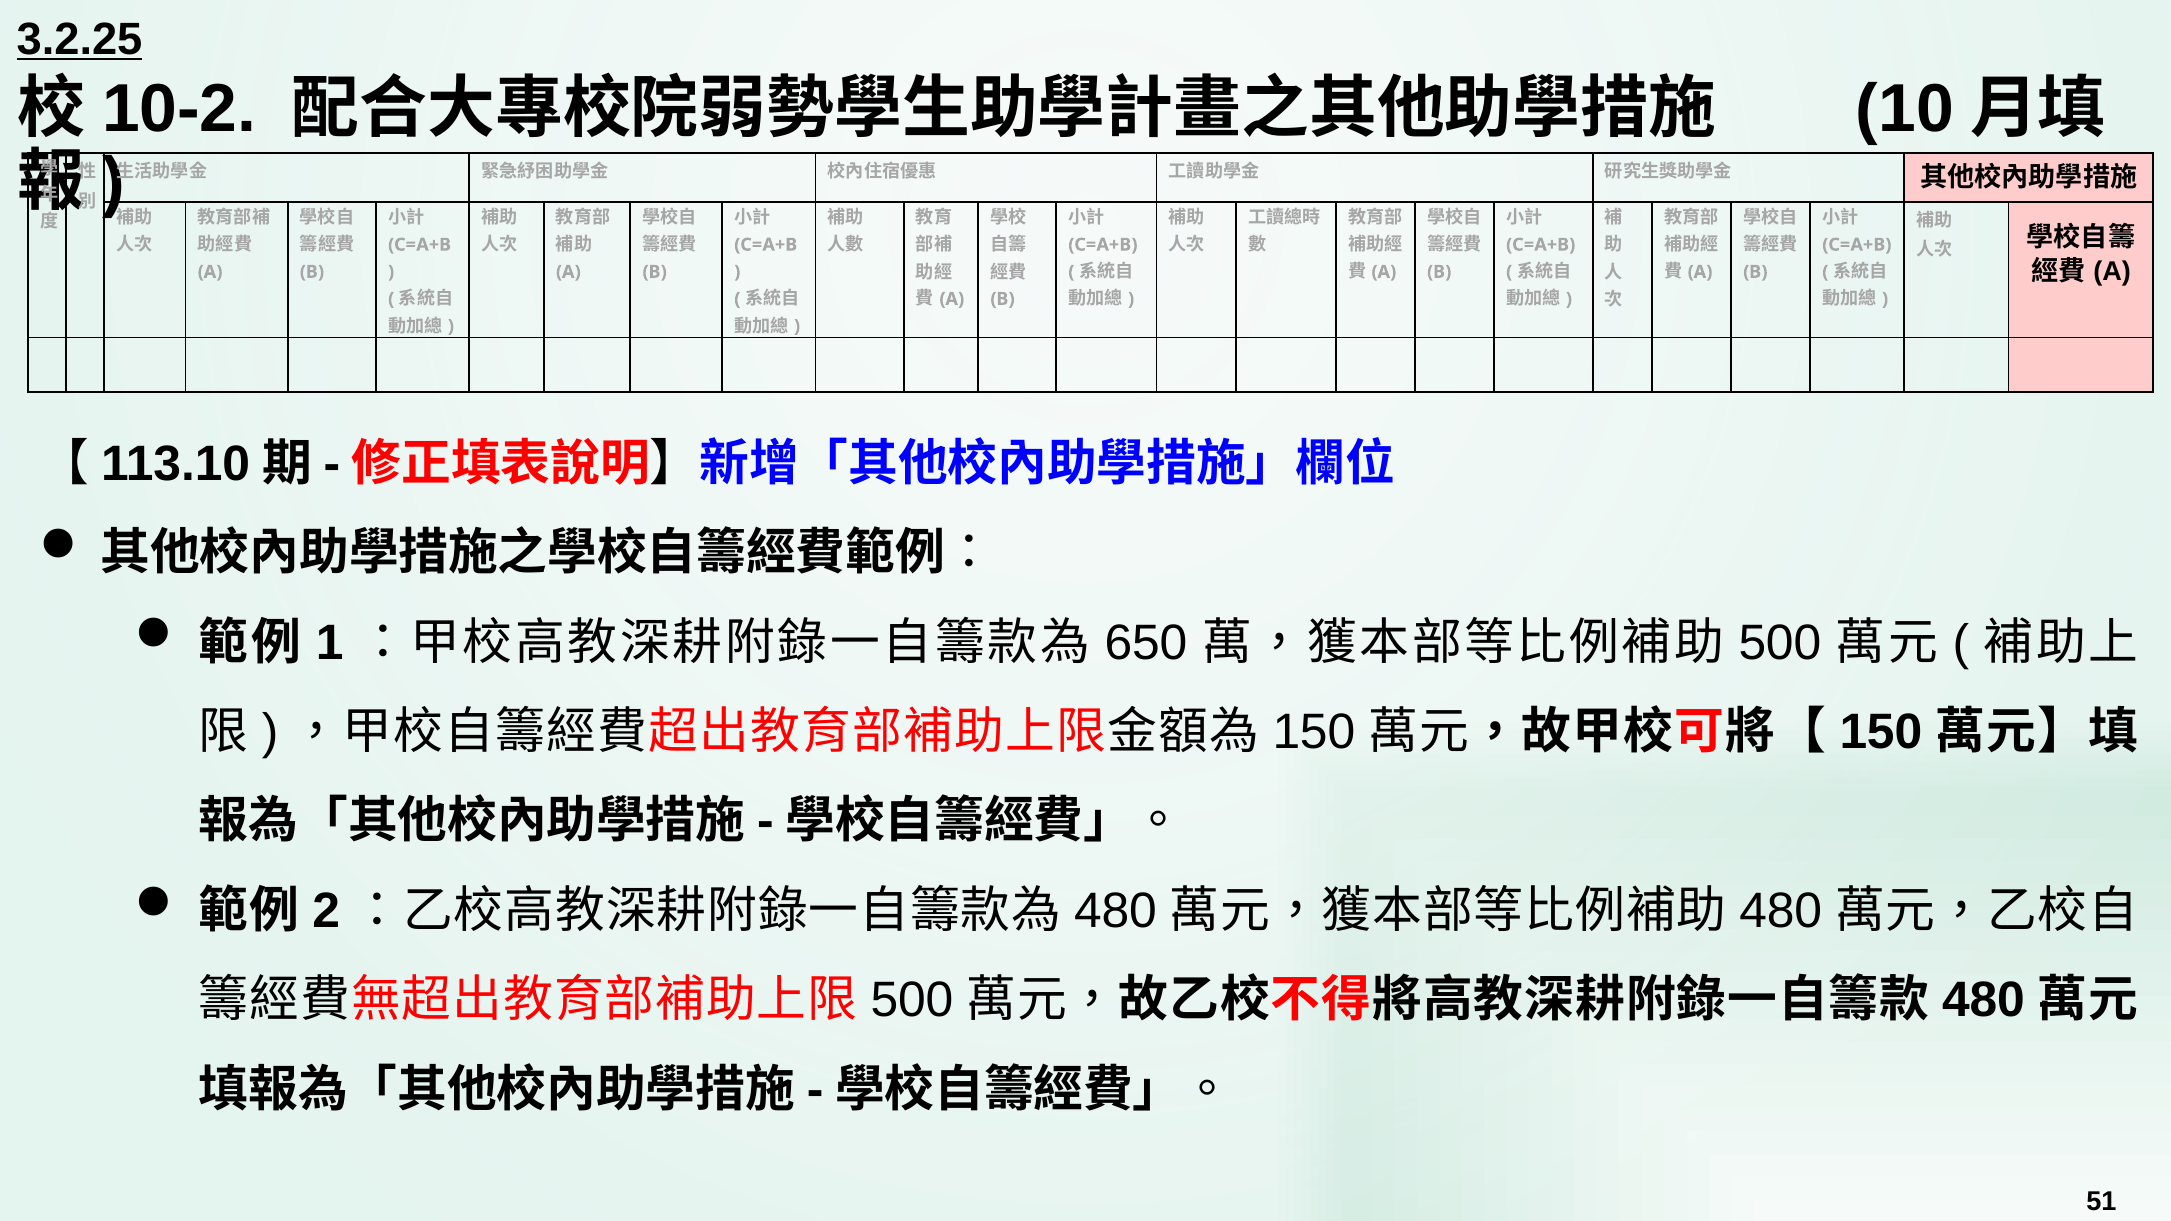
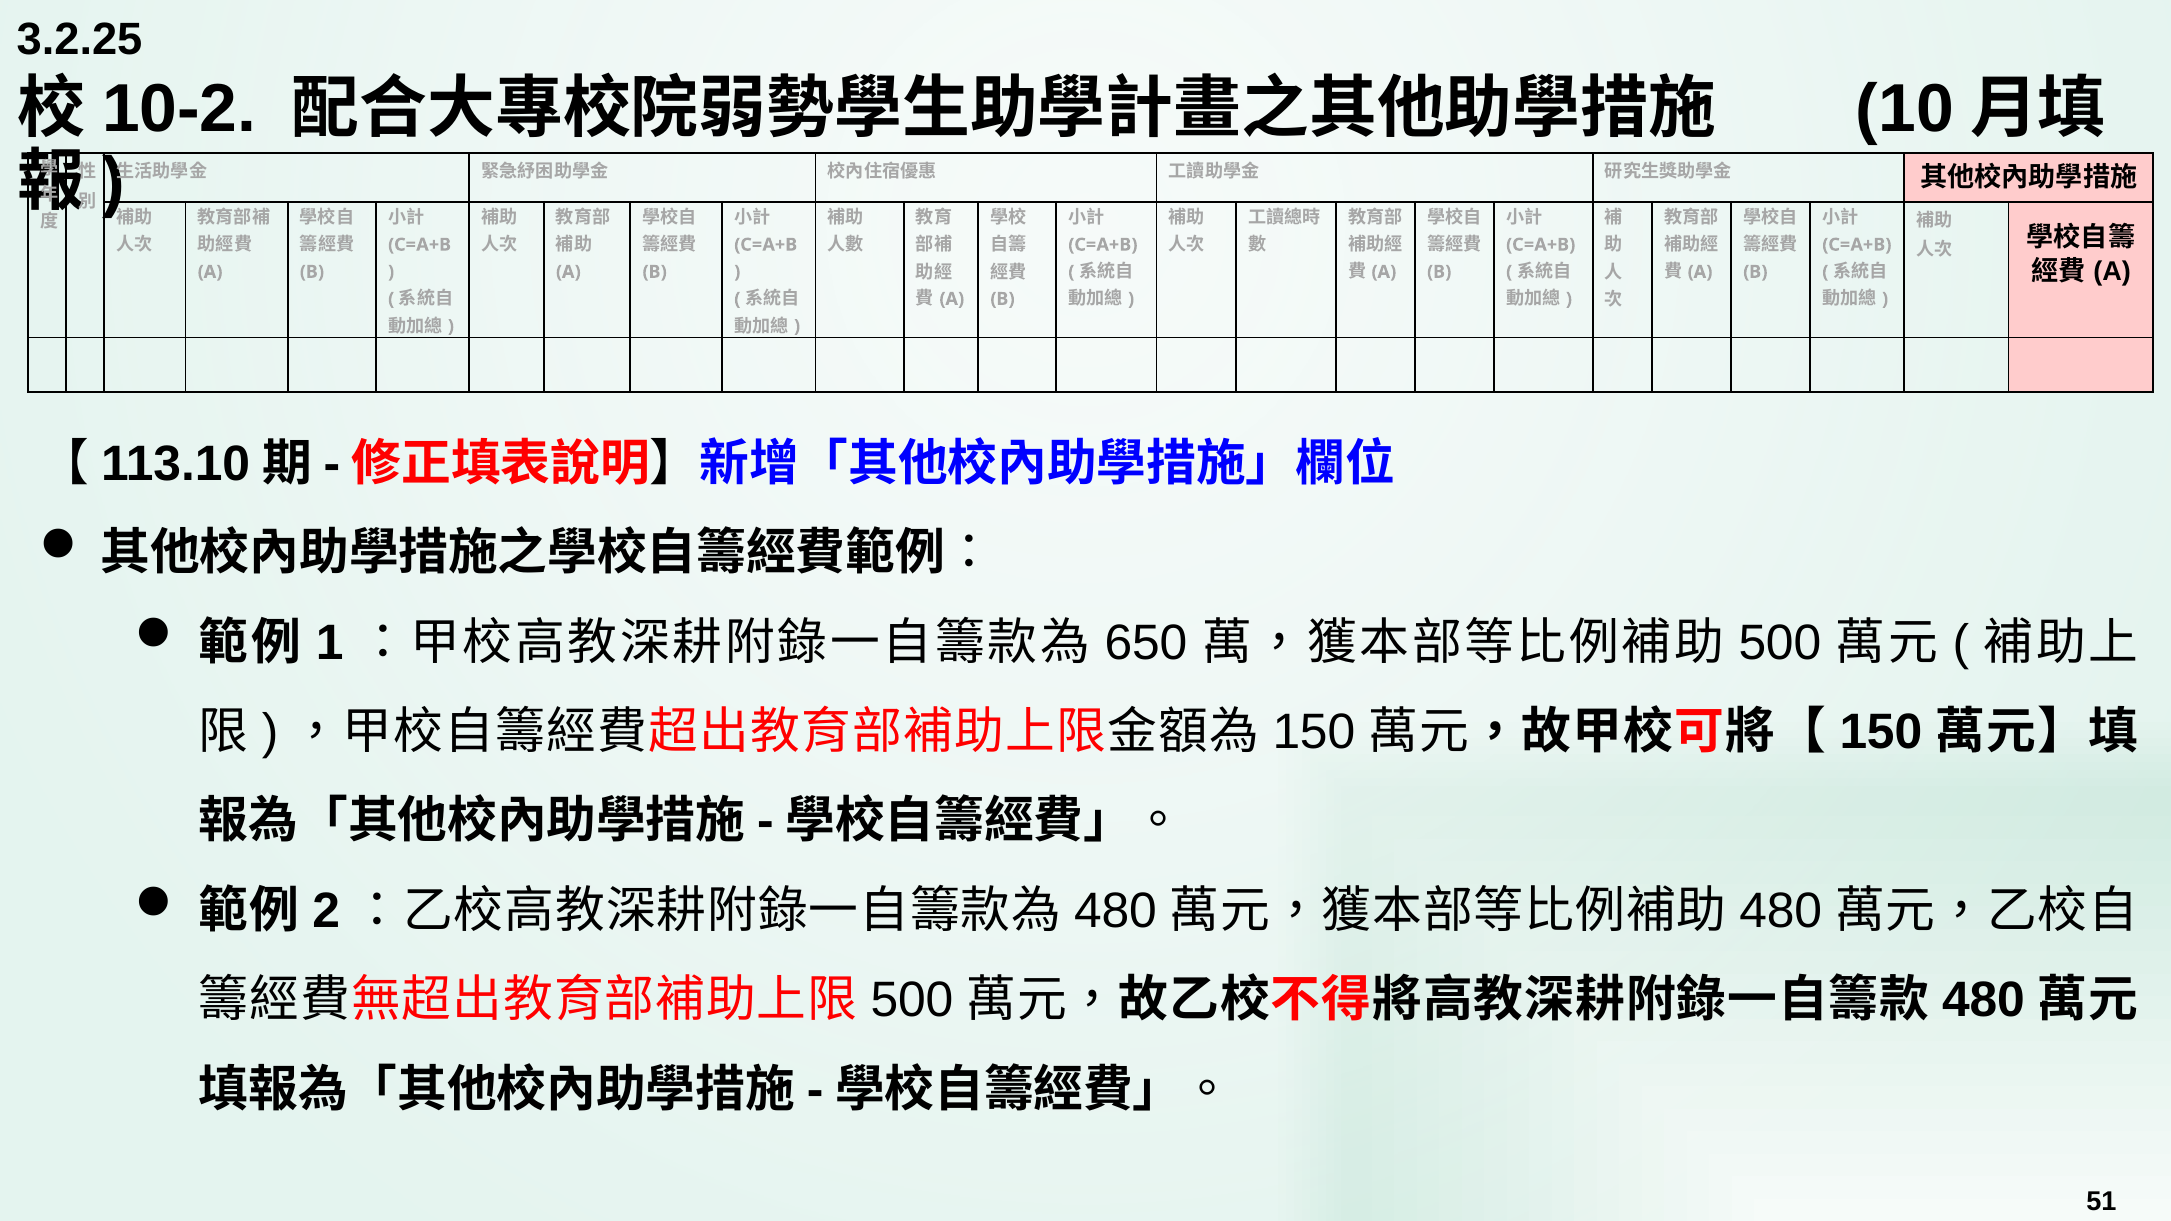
3.2.25 underline: present -> none (80, 40)
